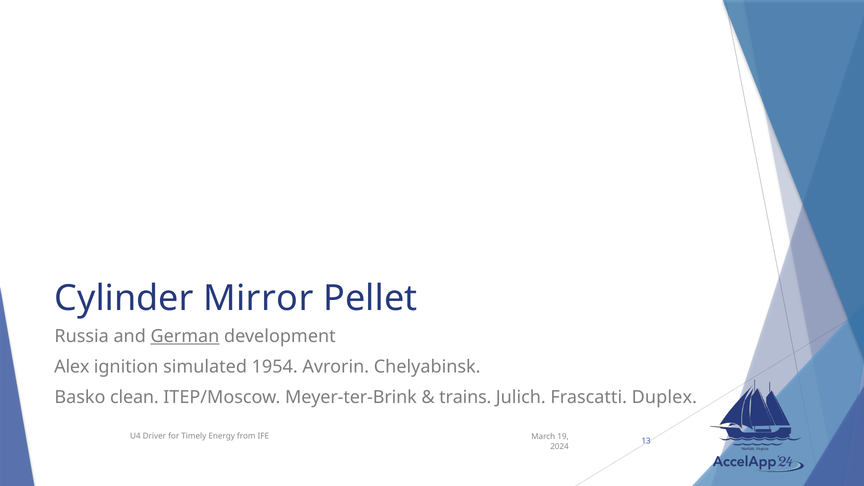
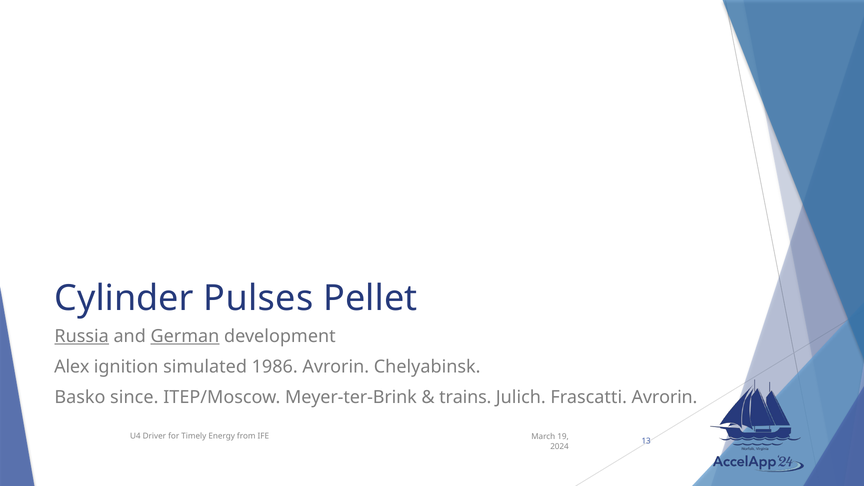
Mirror: Mirror -> Pulses (258, 298)
Russia underline: none -> present (82, 336)
1954: 1954 -> 1986 (275, 367)
clean: clean -> since (134, 397)
Frascatti Duplex: Duplex -> Avrorin (664, 397)
